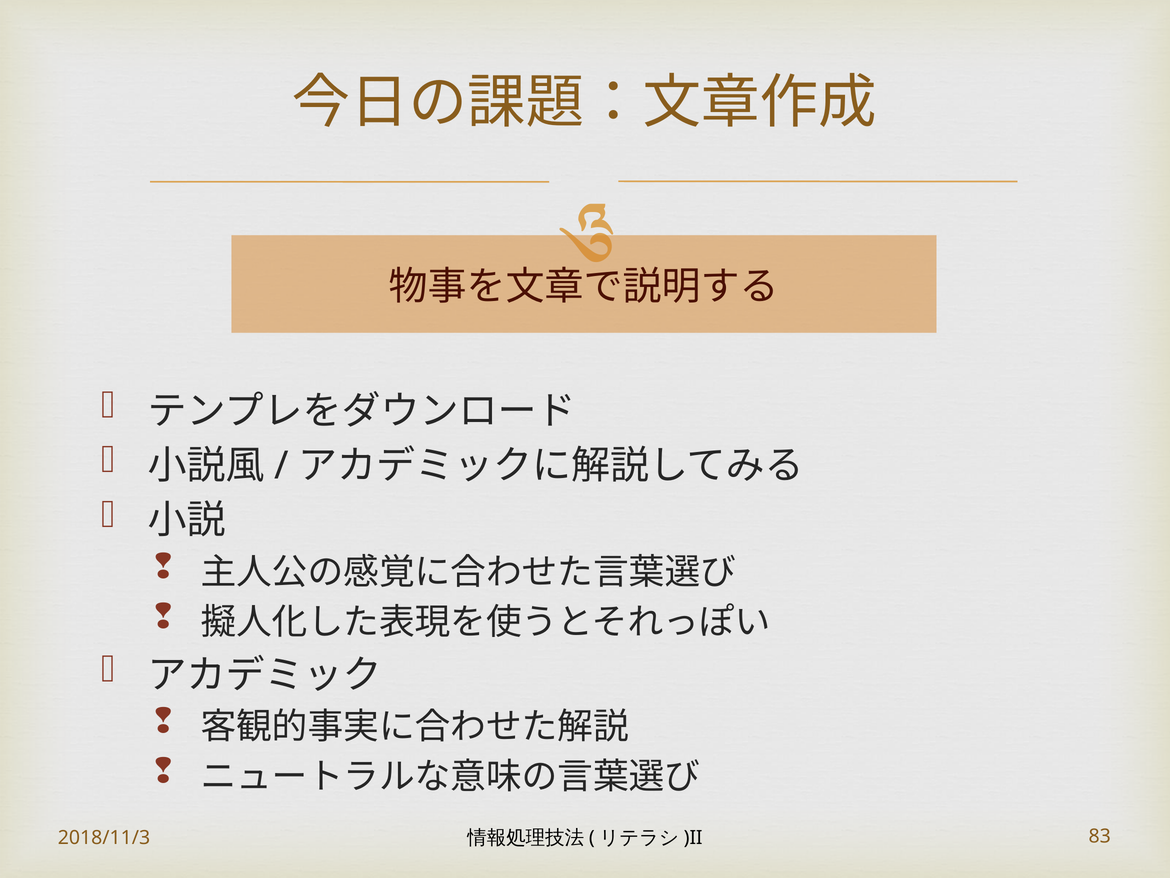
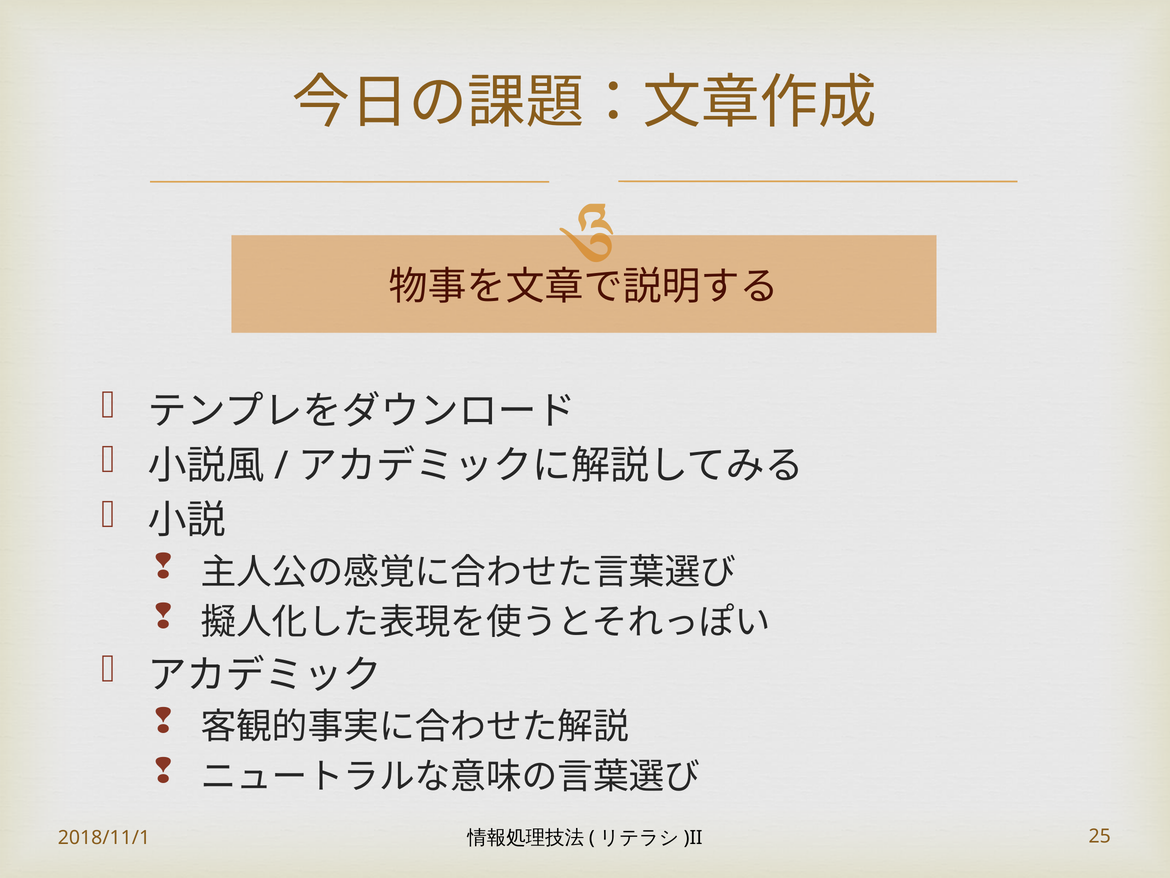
2018/11/3: 2018/11/3 -> 2018/11/1 (104, 837)
83: 83 -> 25 (1100, 836)
